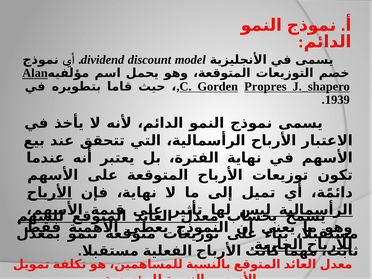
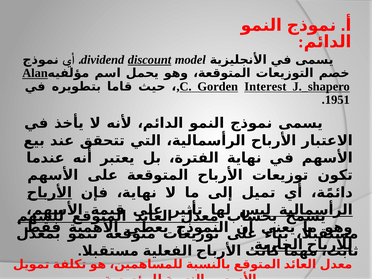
discount underline: none -> present (150, 60)
Propres: Propres -> Interest (265, 87)
1939: 1939 -> 1951 (337, 100)
